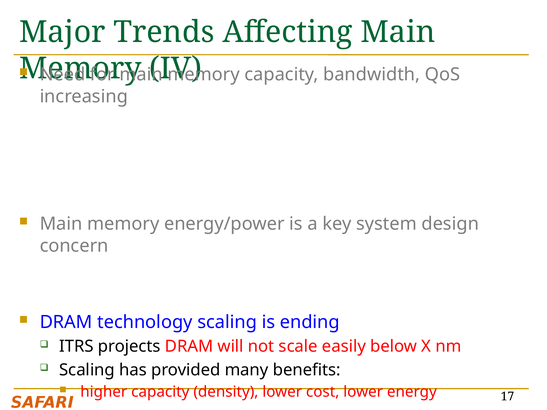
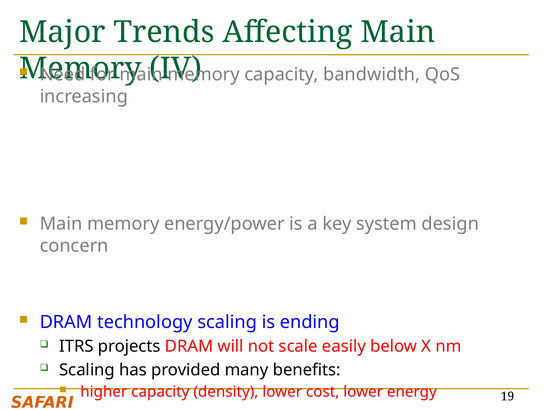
17: 17 -> 19 (507, 397)
